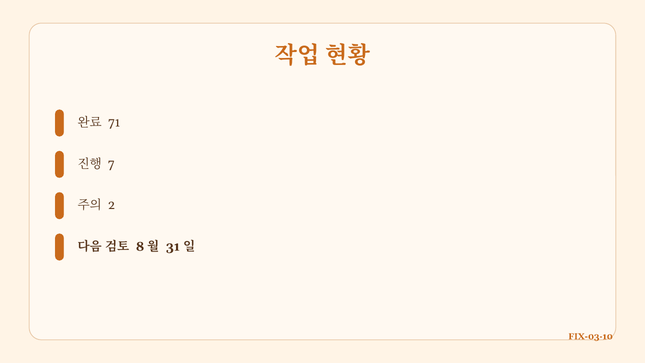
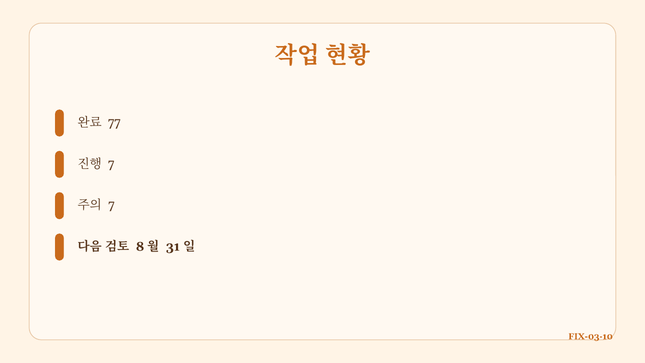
71: 71 -> 77 (114, 123)
2: 2 -> 7 (111, 205)
